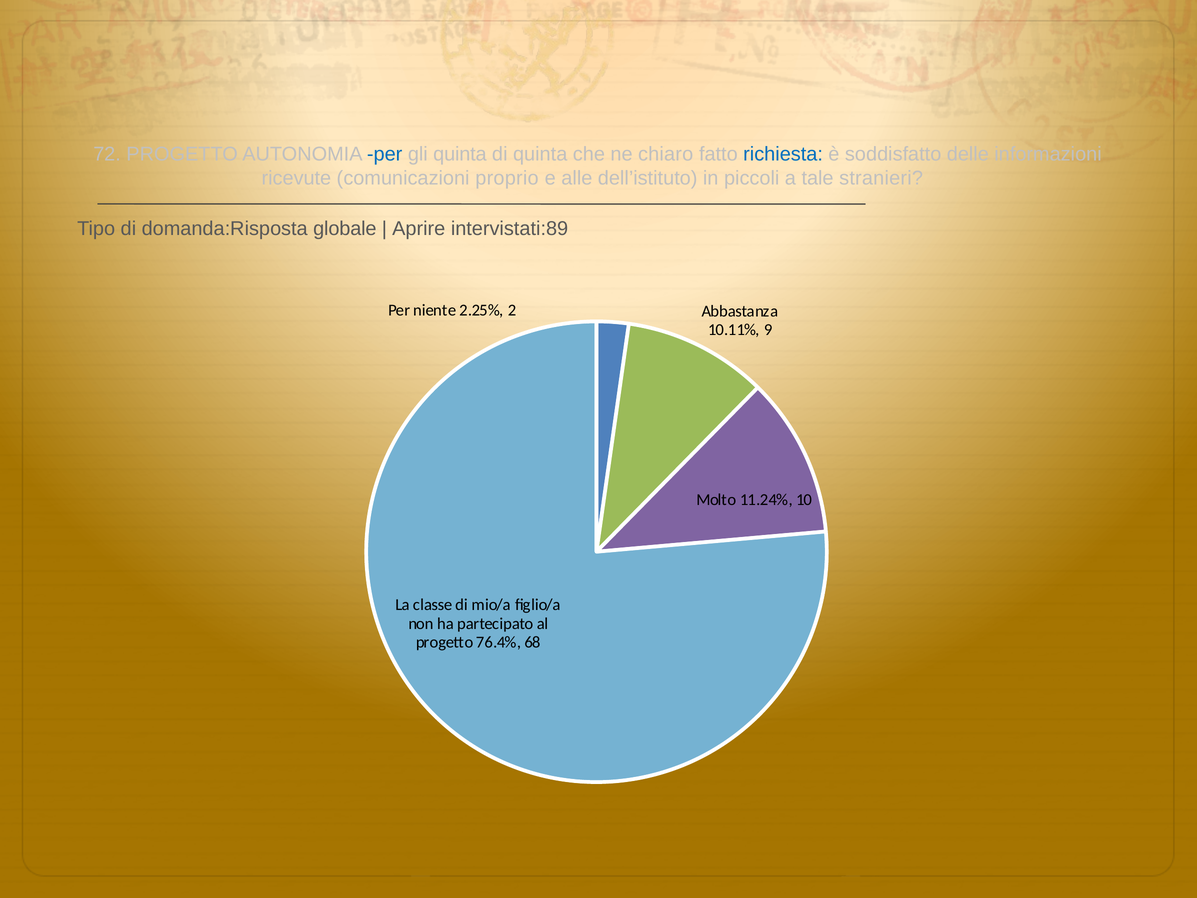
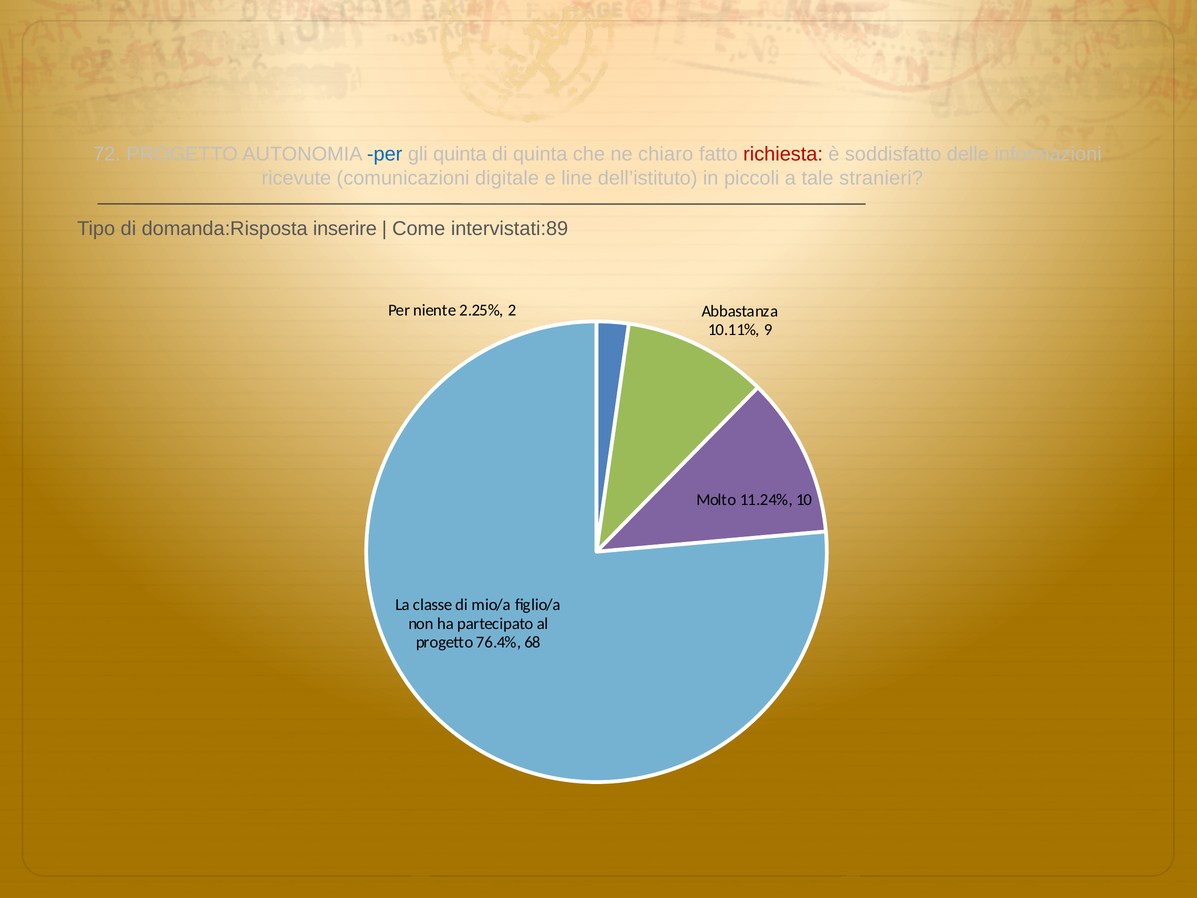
richiesta colour: blue -> red (783, 154)
proprio: proprio -> digitale (507, 178)
alle: alle -> line (577, 178)
globale: globale -> inserire (345, 229)
Aprire: Aprire -> Come (419, 229)
